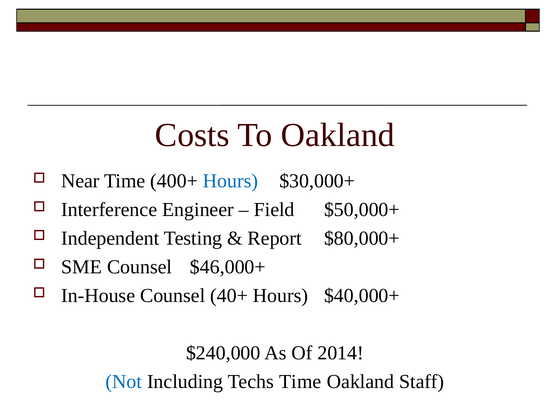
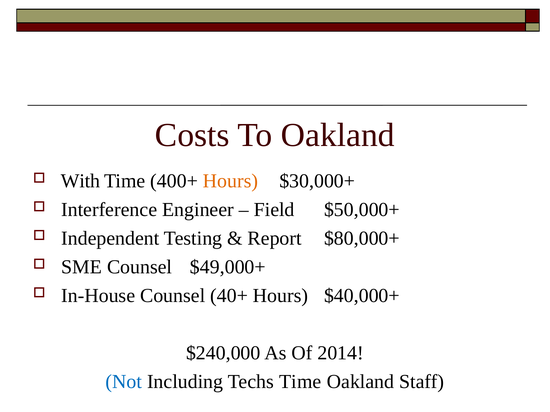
Near: Near -> With (80, 181)
Hours colour: blue -> orange (231, 181)
$46,000+: $46,000+ -> $49,000+ (228, 267)
